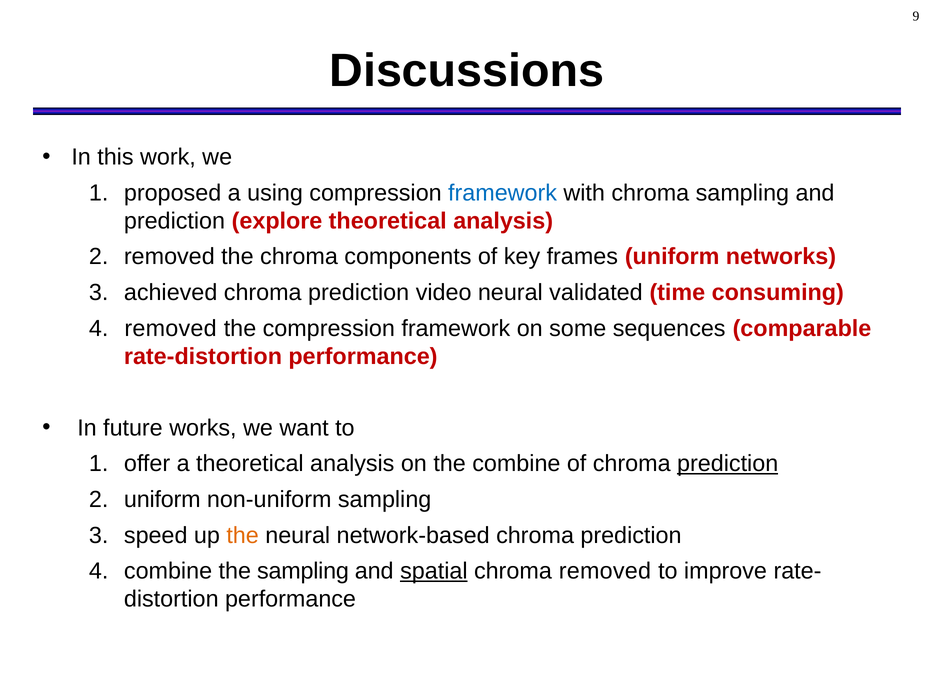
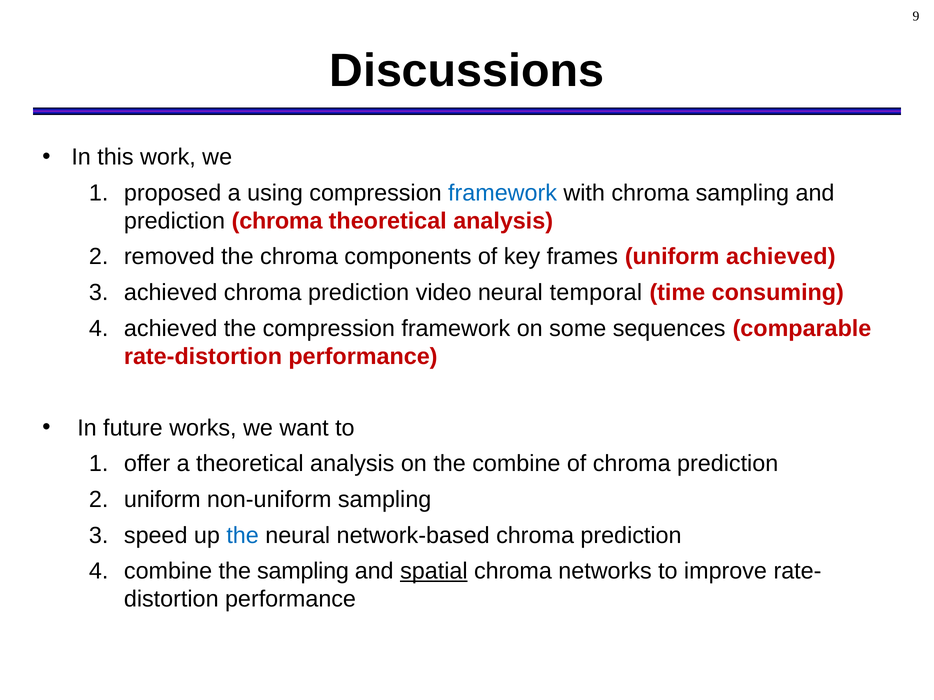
prediction explore: explore -> chroma (277, 221)
uniform networks: networks -> achieved (781, 257)
validated: validated -> temporal (596, 293)
removed: removed -> achieved (171, 329)
prediction underline: present -> none (728, 464)
the colour: orange -> blue (243, 536)
chroma removed: removed -> networks (605, 572)
